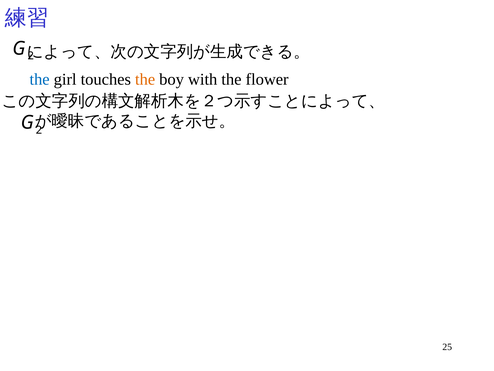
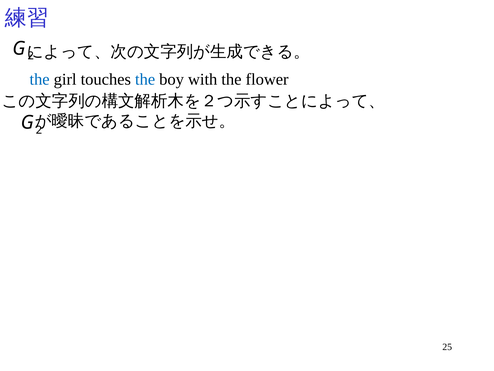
the colour: orange -> blue (145, 79)
